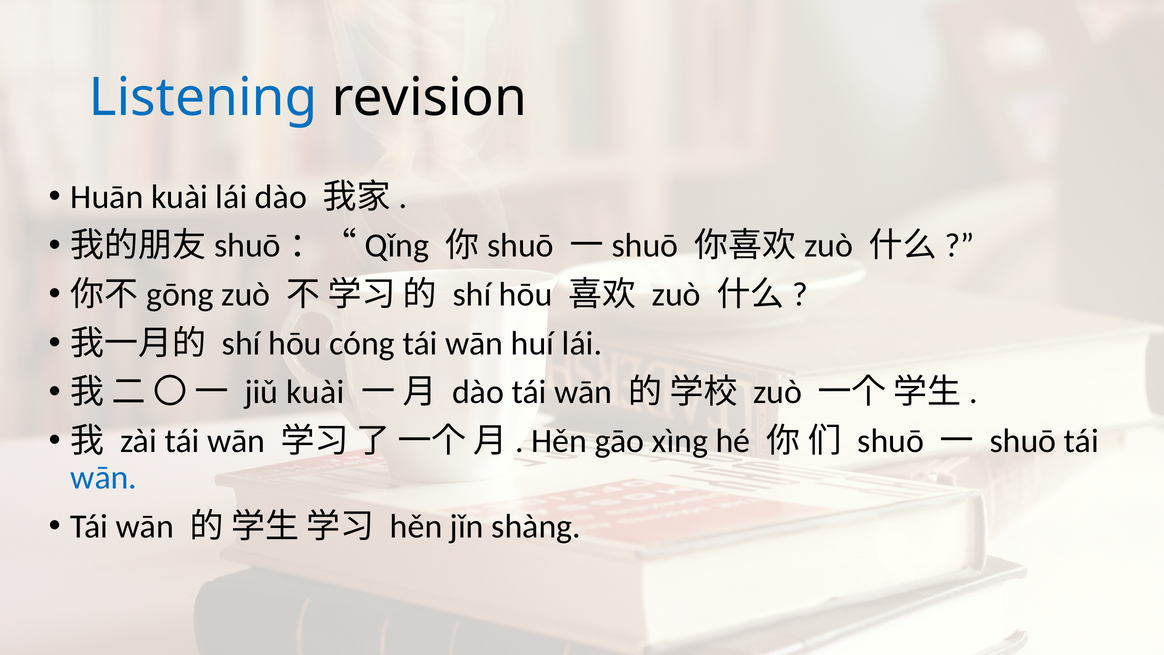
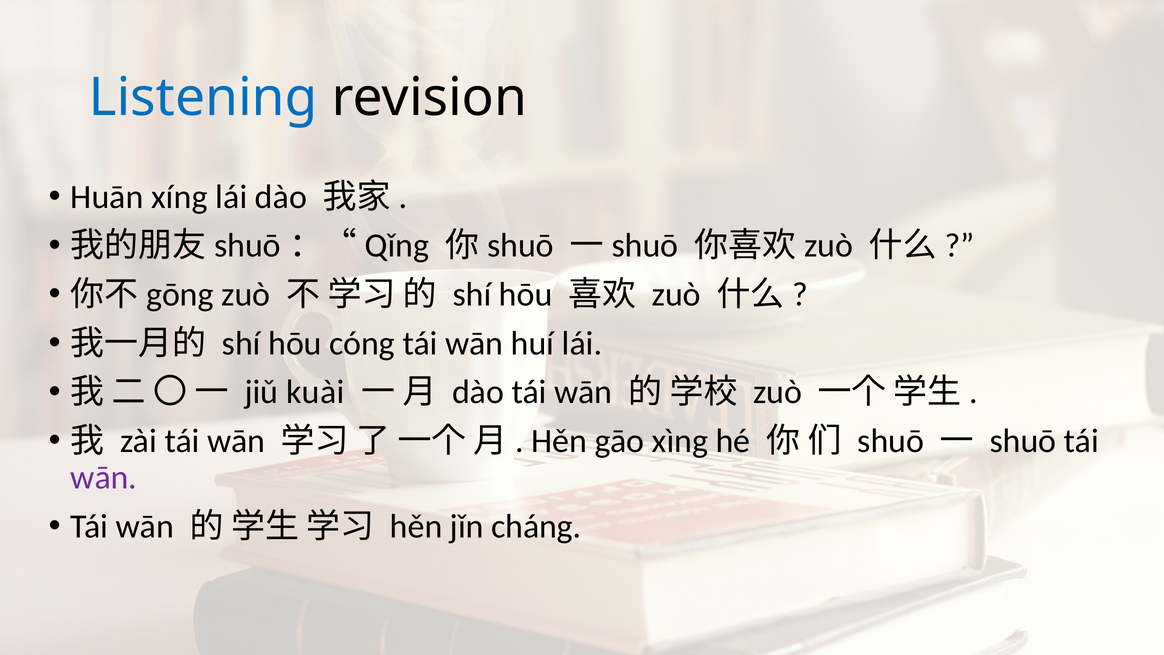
Huān kuài: kuài -> xíng (179, 197)
wān colour: blue -> purple (104, 477)
shàng: shàng -> cháng (536, 526)
